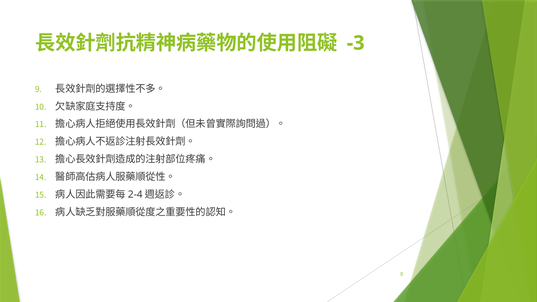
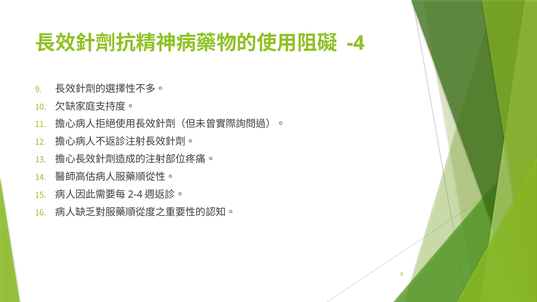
-3: -3 -> -4 (356, 43)
